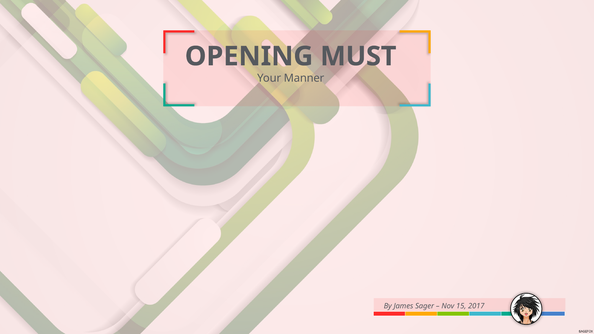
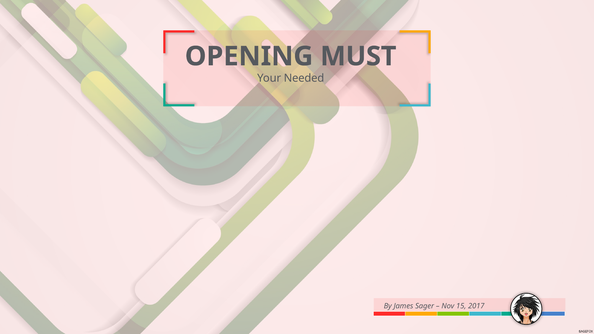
Manner: Manner -> Needed (304, 78)
